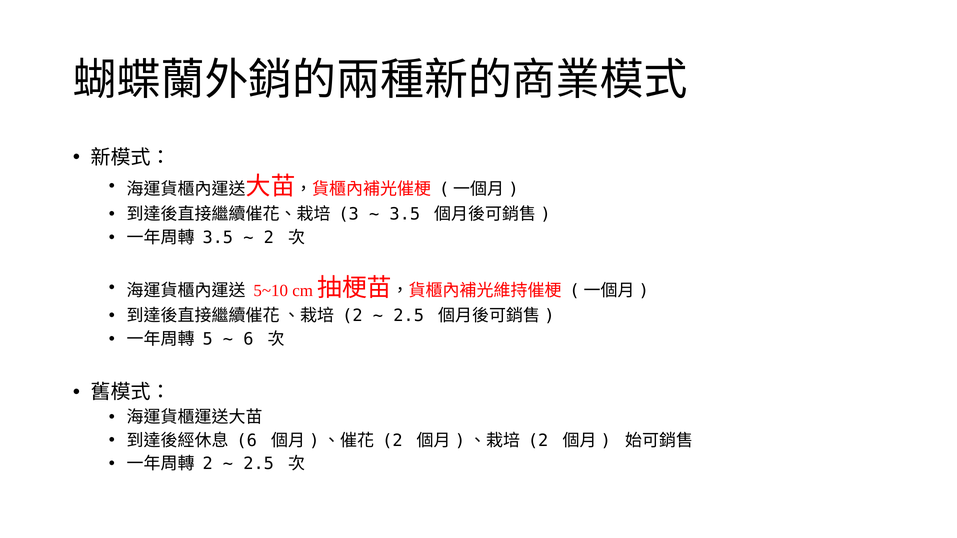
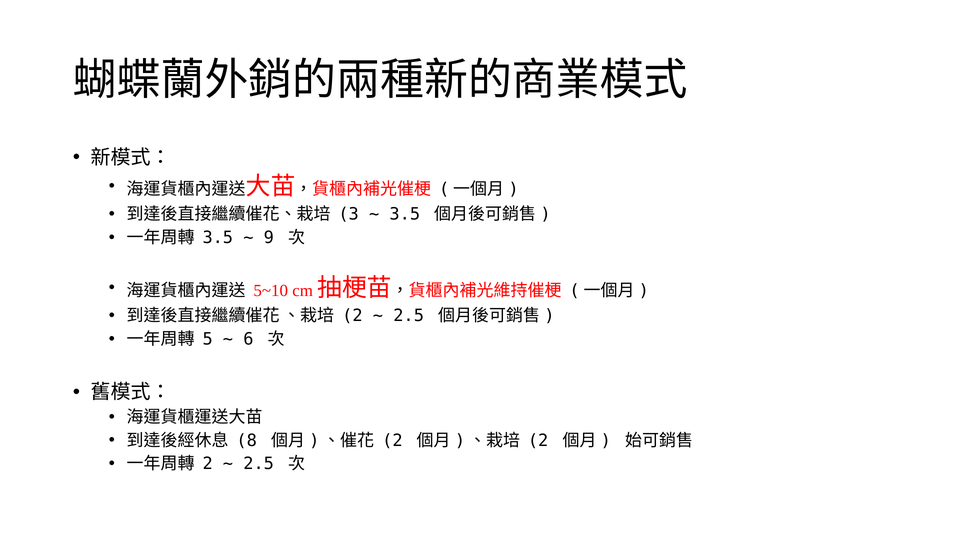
2: 2 -> 9 (269, 238)
6: 6 -> 8 (247, 441)
